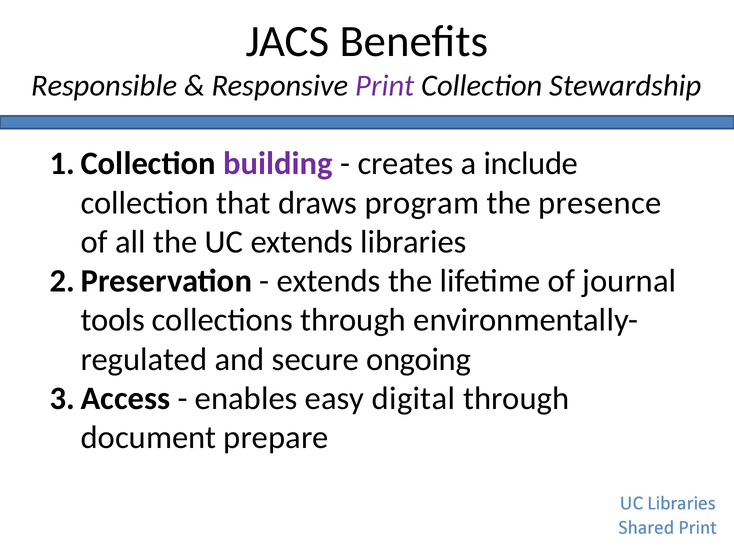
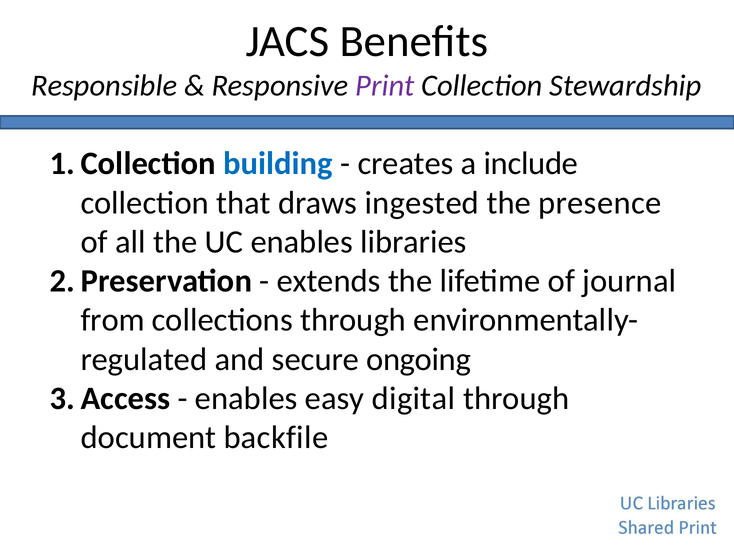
building colour: purple -> blue (278, 164)
program: program -> ingested (422, 203)
UC extends: extends -> enables (302, 242)
tools: tools -> from (113, 320)
prepare: prepare -> backfile (276, 438)
